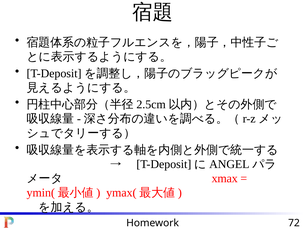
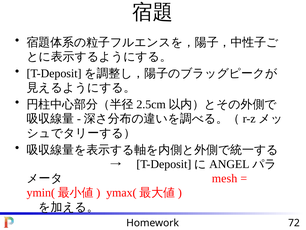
xmax: xmax -> mesh (225, 178)
